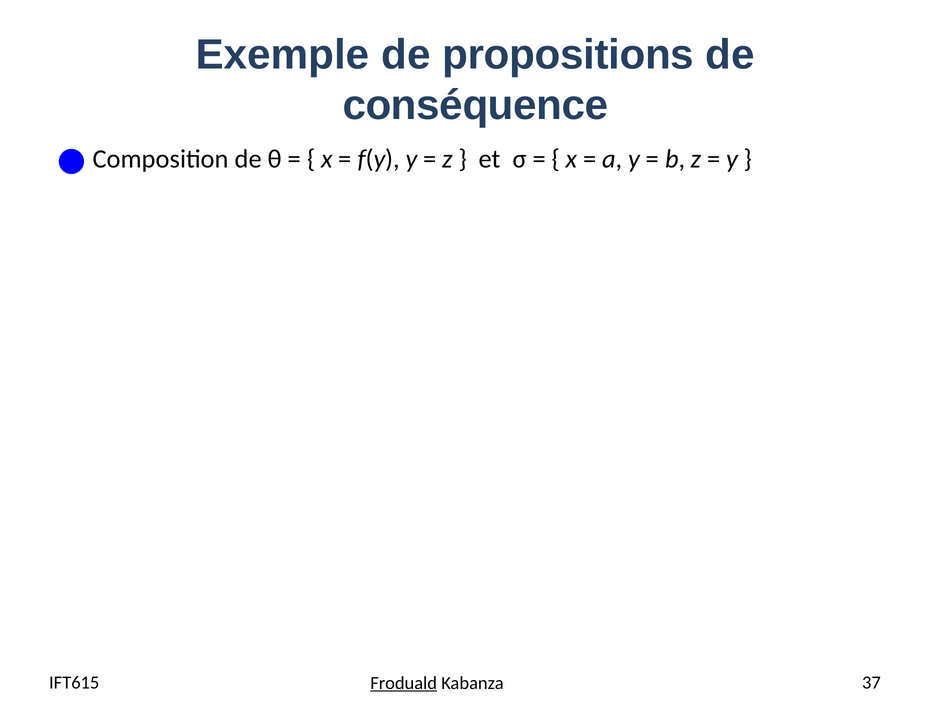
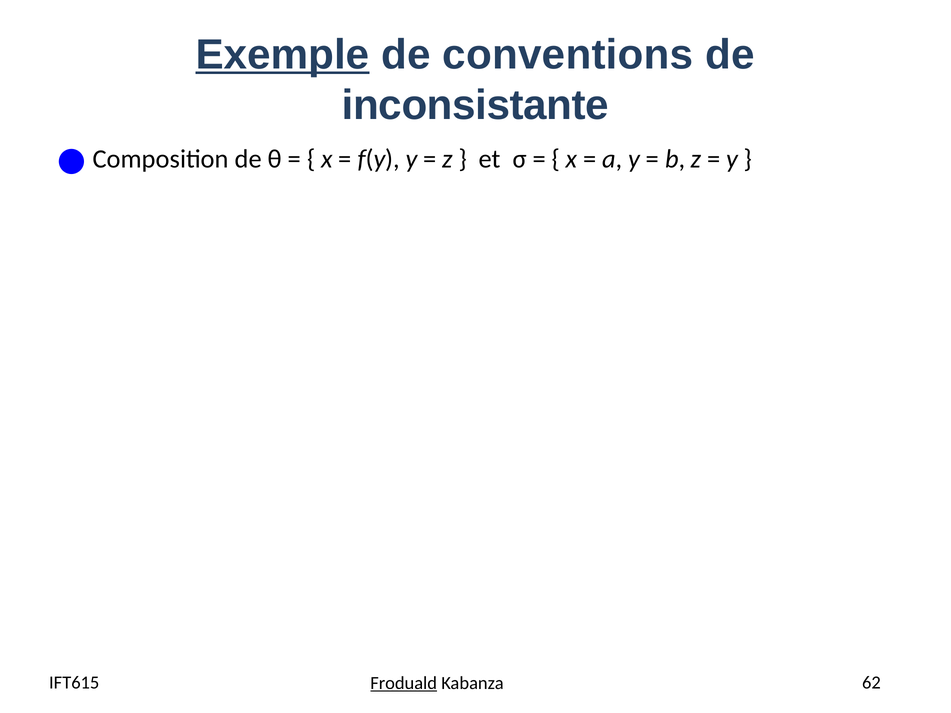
Exemple underline: none -> present (283, 55)
propositions: propositions -> conventions (568, 55)
conséquence: conséquence -> inconsistante (475, 105)
37: 37 -> 62 (871, 683)
